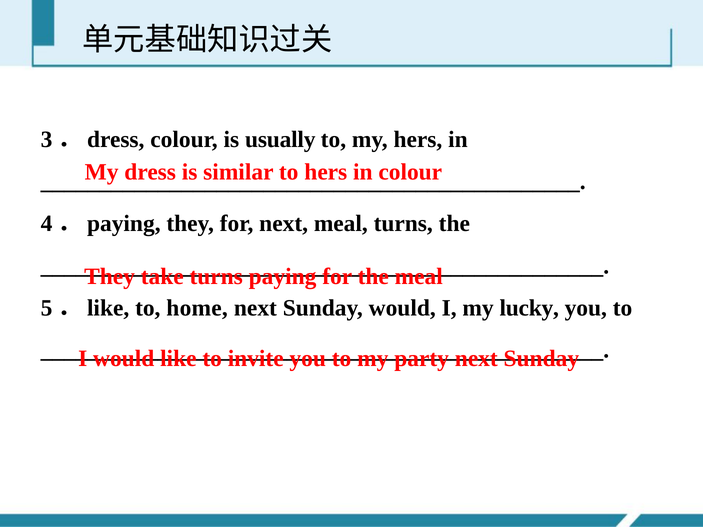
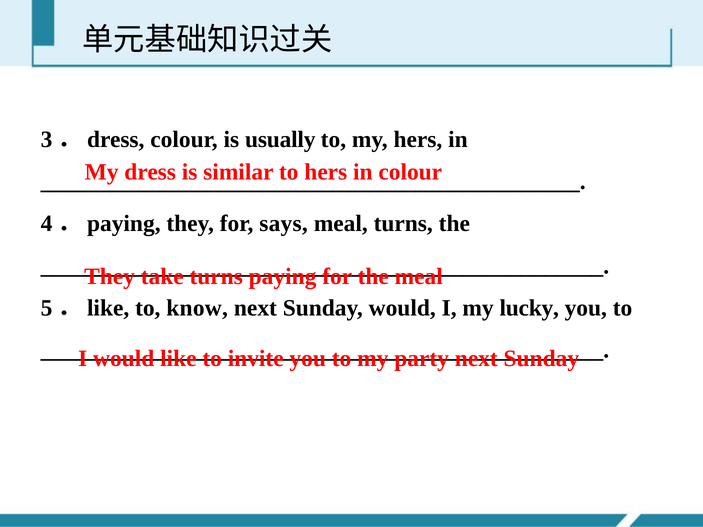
for next: next -> says (284, 224)
home: home -> know (197, 308)
